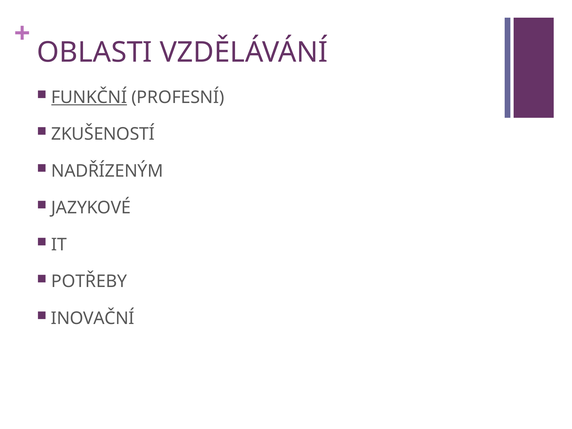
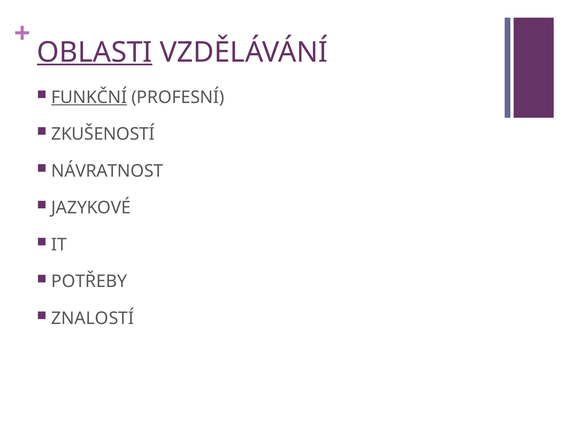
OBLASTI underline: none -> present (95, 52)
NADŘÍZENÝM: NADŘÍZENÝM -> NÁVRATNOST (107, 171)
INOVAČNÍ: INOVAČNÍ -> ZNALOSTÍ (93, 318)
